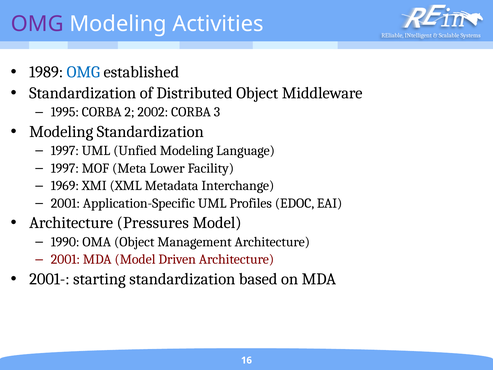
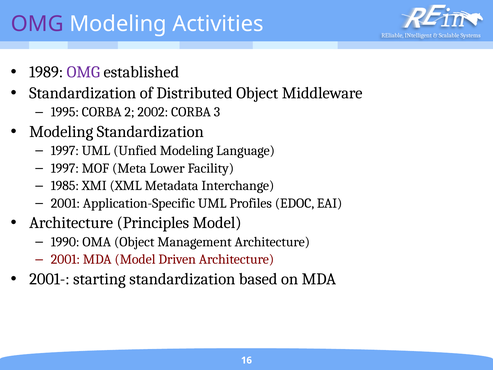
OMG colour: blue -> purple (83, 72)
1969: 1969 -> 1985 (65, 186)
Pressures: Pressures -> Principles (153, 223)
